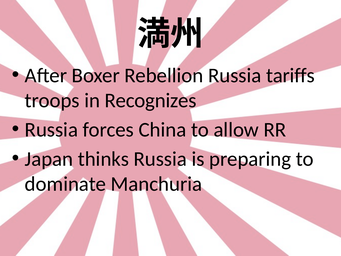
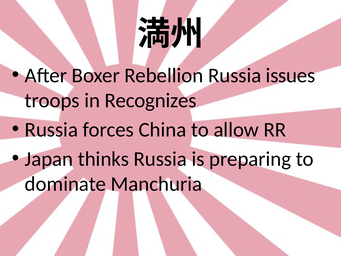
tariffs: tariffs -> issues (290, 75)
